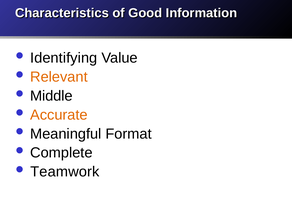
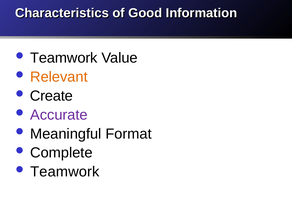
Identifying: Identifying -> Teamwork (64, 58)
Middle: Middle -> Create (51, 96)
Accurate colour: orange -> purple (59, 115)
